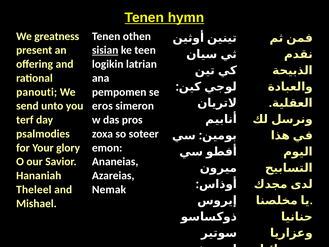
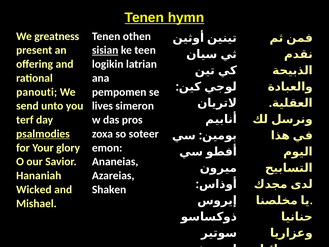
eros: eros -> lives (102, 106)
psalmodies underline: none -> present (43, 134)
Theleel: Theleel -> Wicked (34, 189)
Nemak: Nemak -> Shaken (109, 189)
